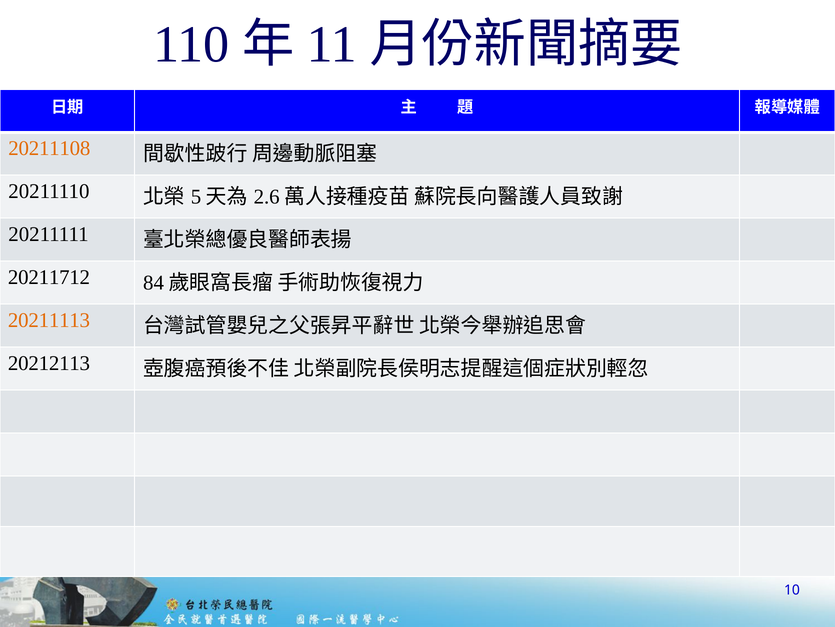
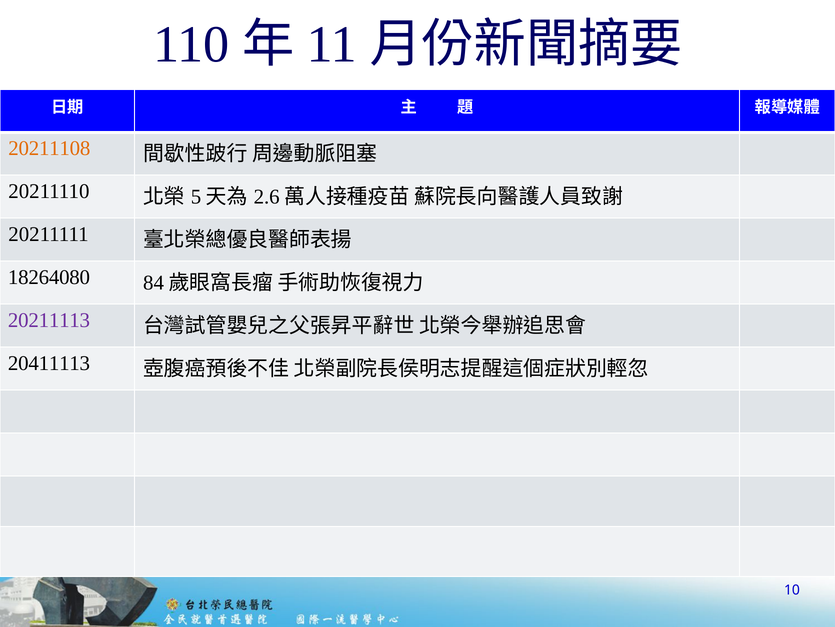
20211712: 20211712 -> 18264080 (49, 277)
20211113 colour: orange -> purple (49, 320)
20212113: 20212113 -> 20411113 (49, 363)
